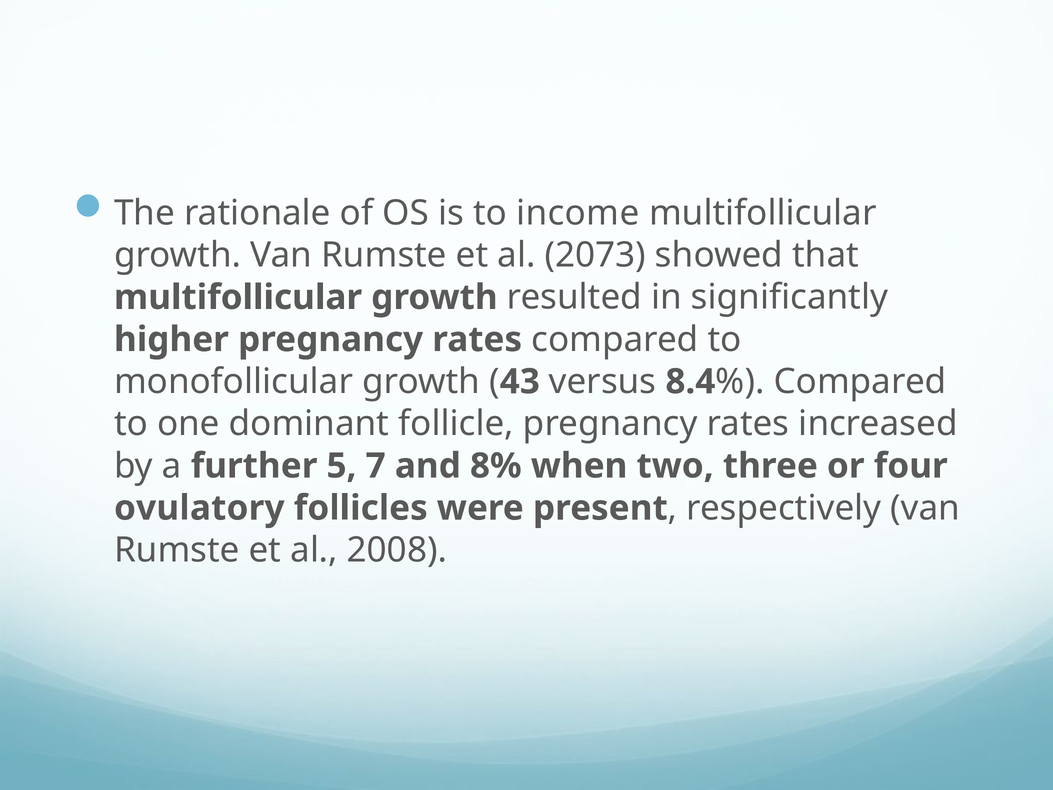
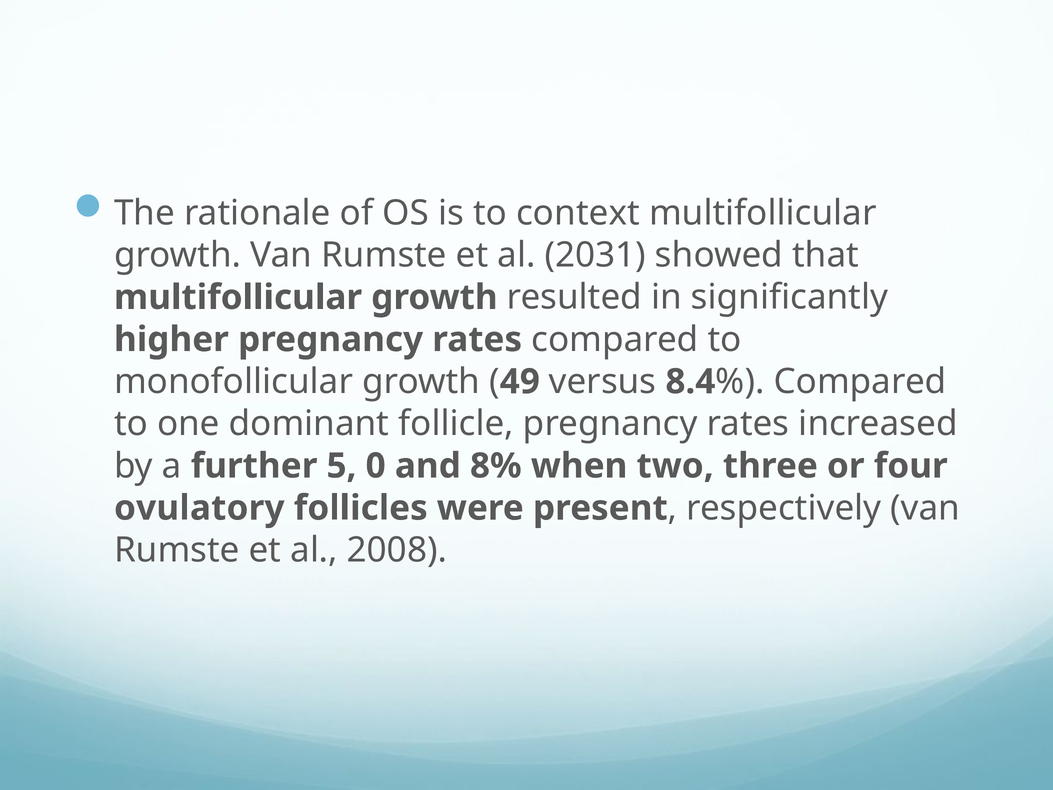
income: income -> context (578, 213)
2073: 2073 -> 2031 (595, 255)
43: 43 -> 49 (520, 382)
7: 7 -> 0 (376, 466)
